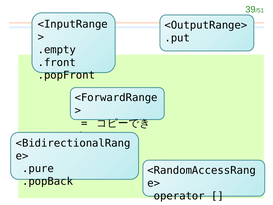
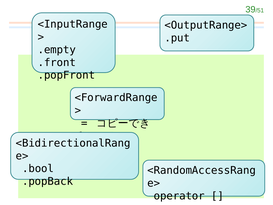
.pure: .pure -> .bool (38, 168)
